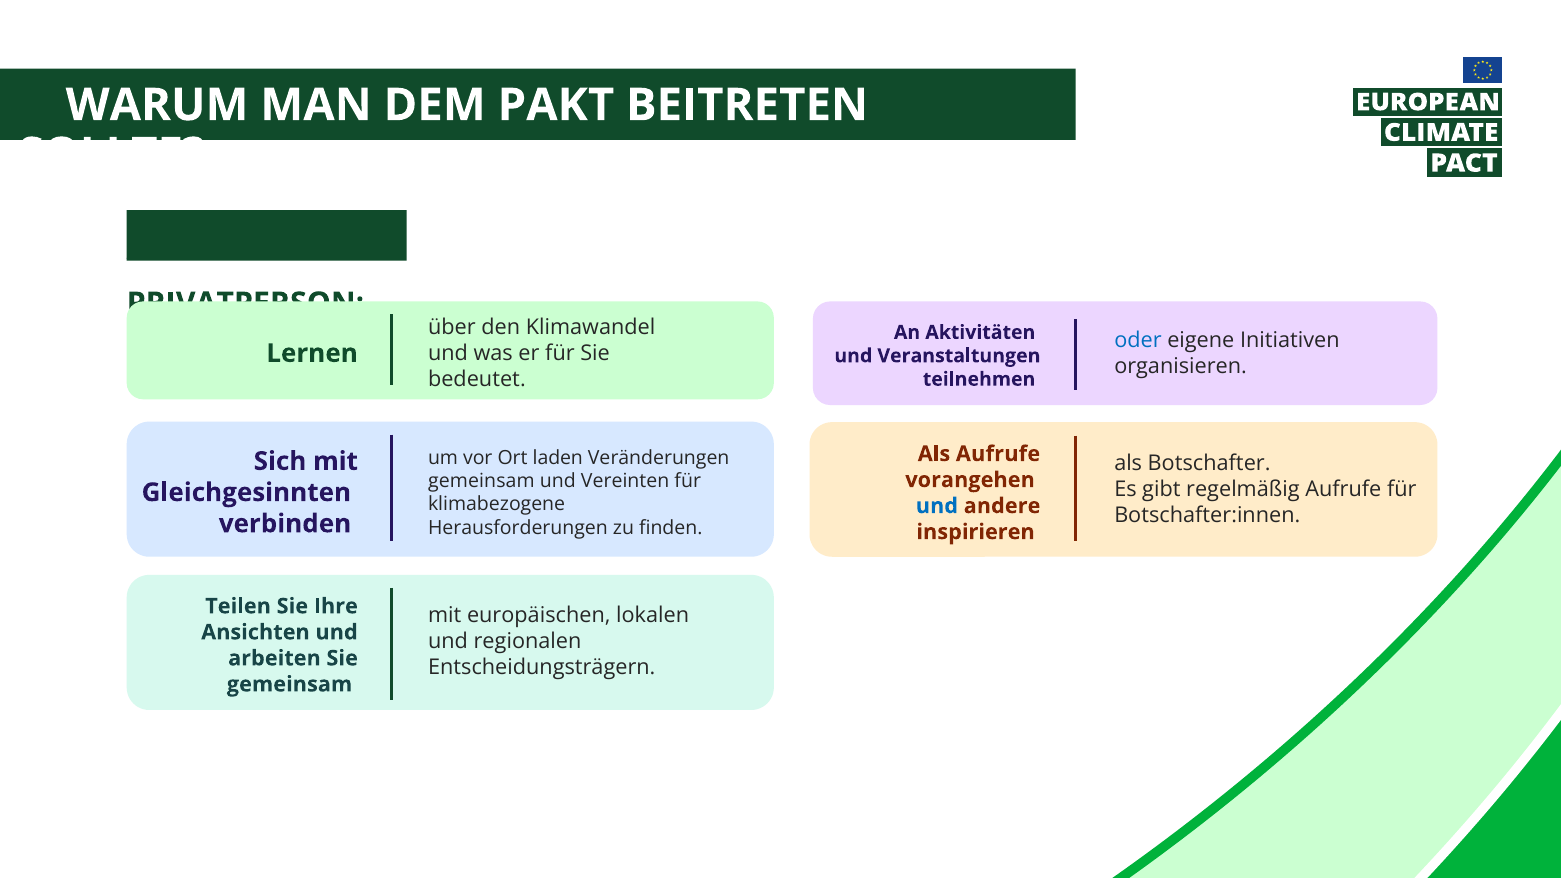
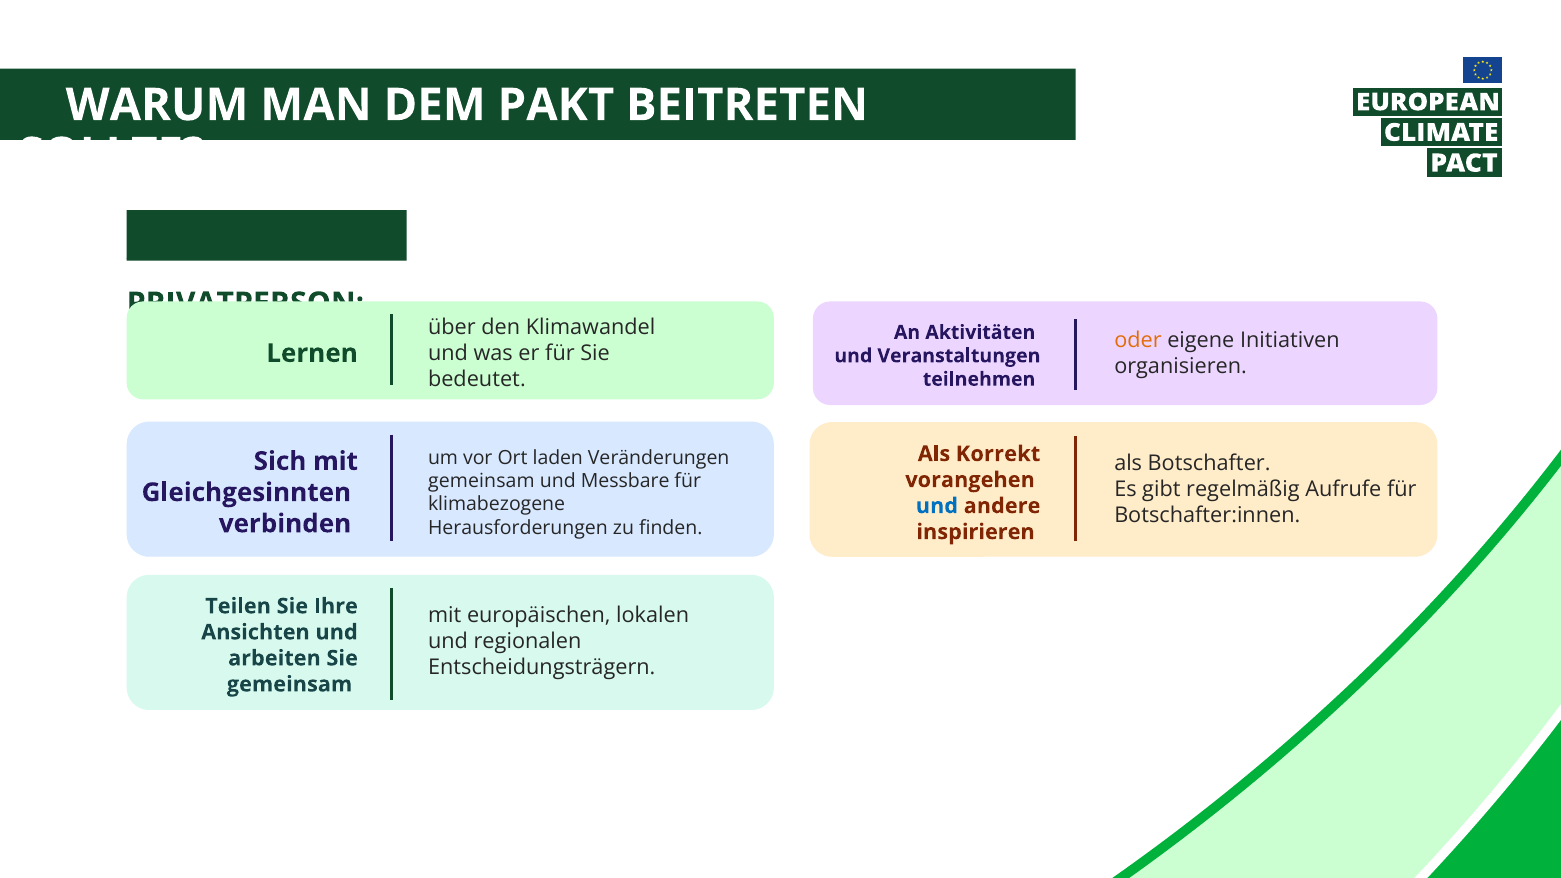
oder colour: blue -> orange (1138, 340)
Als Aufrufe: Aufrufe -> Korrekt (998, 454)
Vereinten: Vereinten -> Messbare (625, 481)
